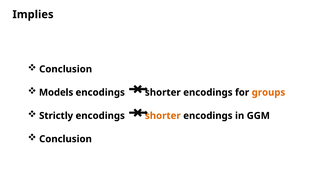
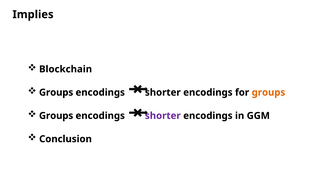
Conclusion: Conclusion -> Blockchain (66, 69)
Models: Models -> Groups (56, 92)
Strictly: Strictly -> Groups (56, 116)
shorter colour: orange -> purple (163, 116)
